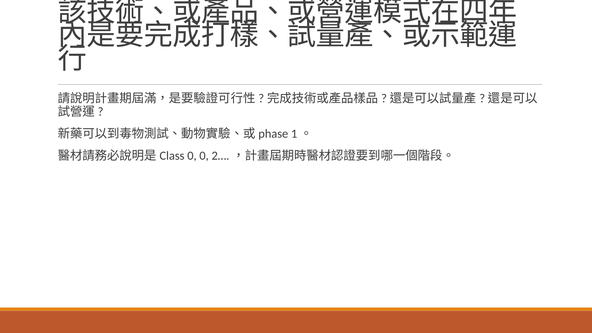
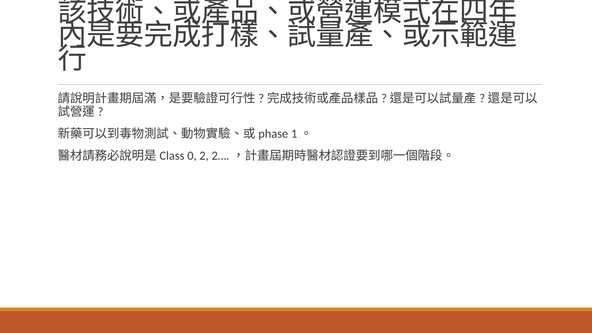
0 0: 0 -> 2 (204, 156)
